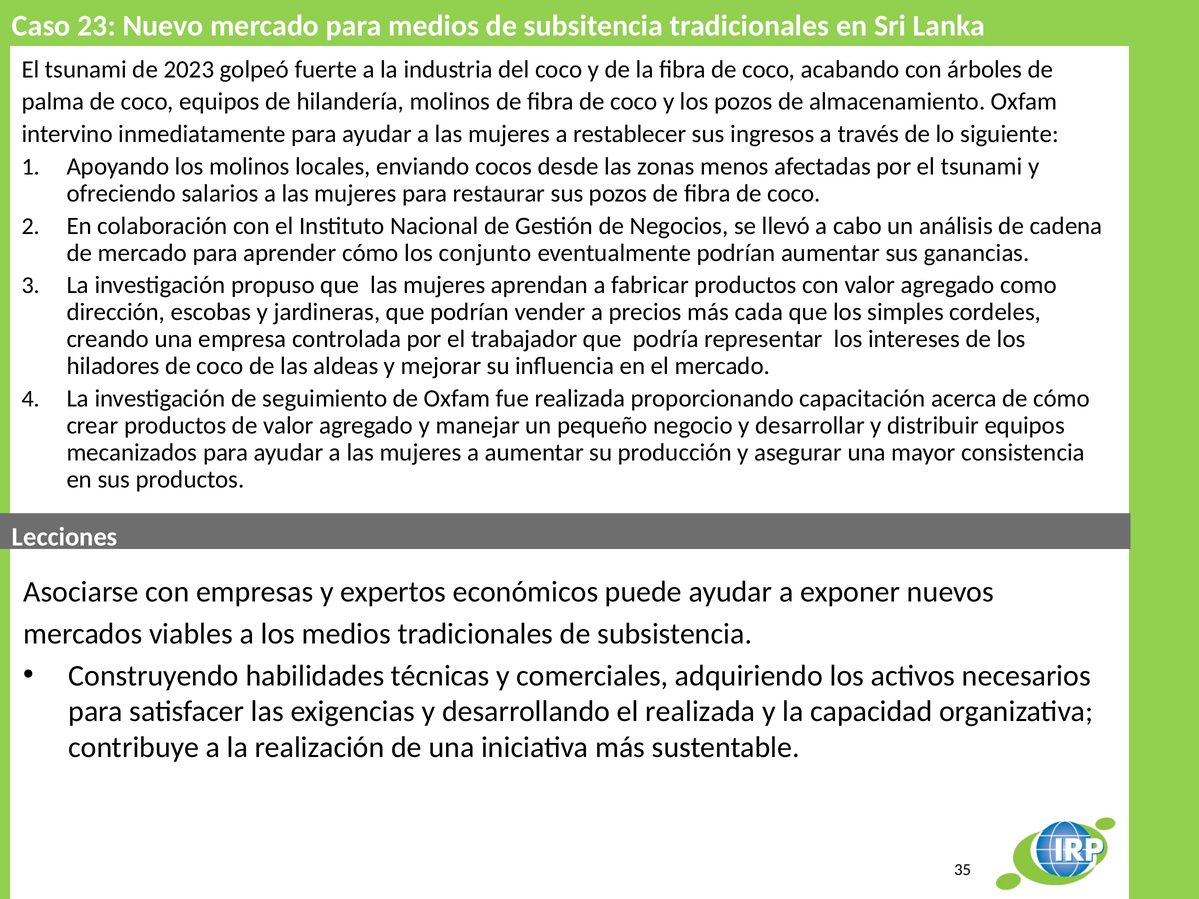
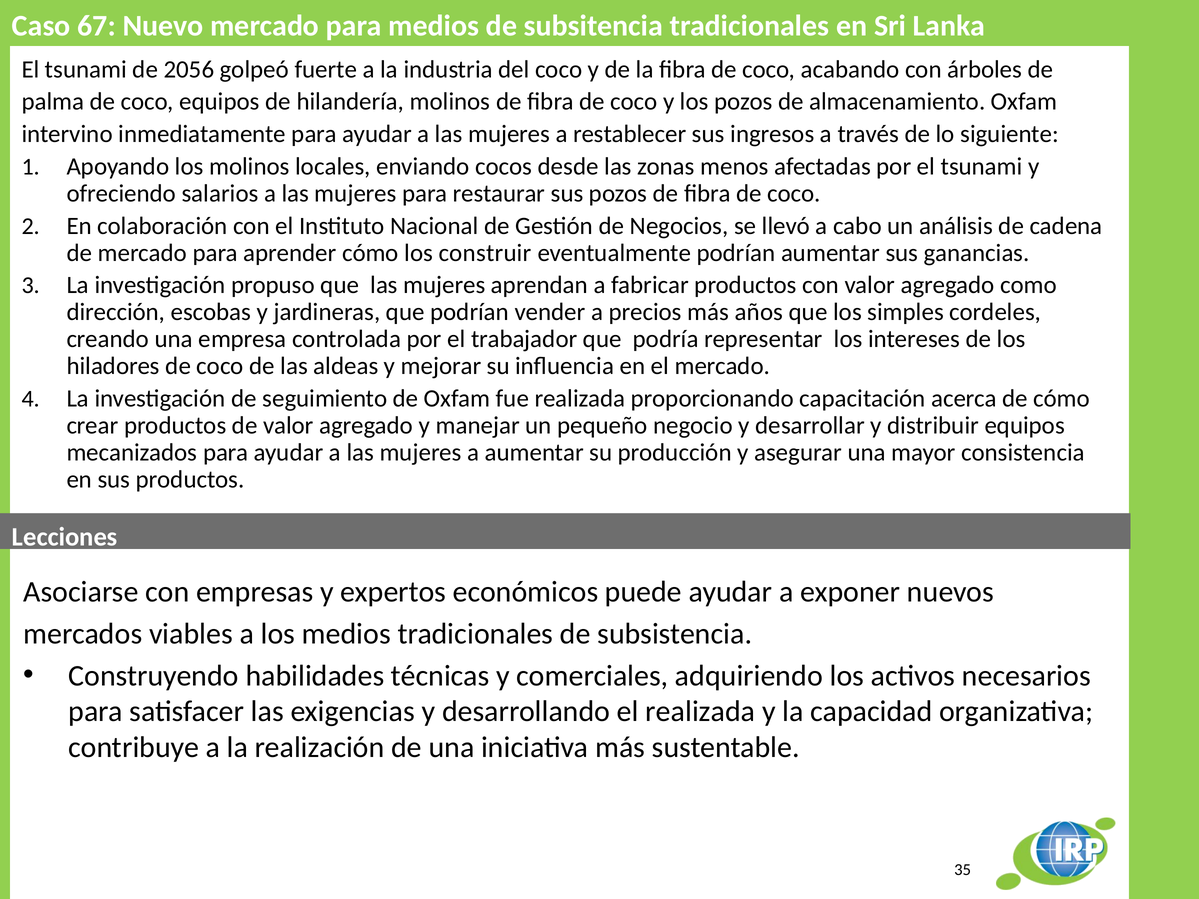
23: 23 -> 67 (97, 26)
2023: 2023 -> 2056 (189, 69)
conjunto: conjunto -> construir (485, 253)
cada: cada -> años (759, 312)
